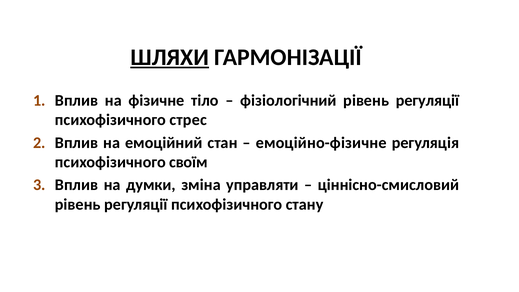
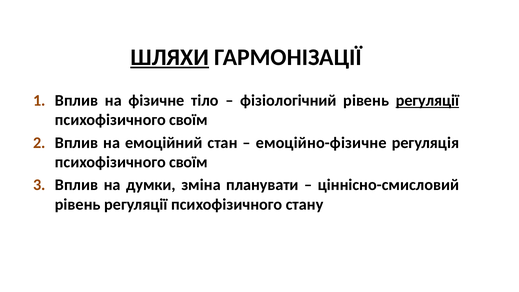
регуляції underline: none -> present (428, 100)
стрес: стрес -> своїм (188, 120)
управляти: управляти -> планувати (262, 185)
